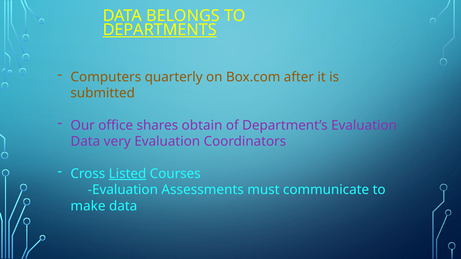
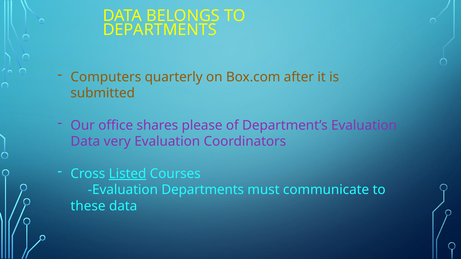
DEPARTMENTS underline: present -> none (160, 30)
obtain: obtain -> please (202, 125)
Evaluation Assessments: Assessments -> Departments (203, 190)
make: make -> these (88, 206)
